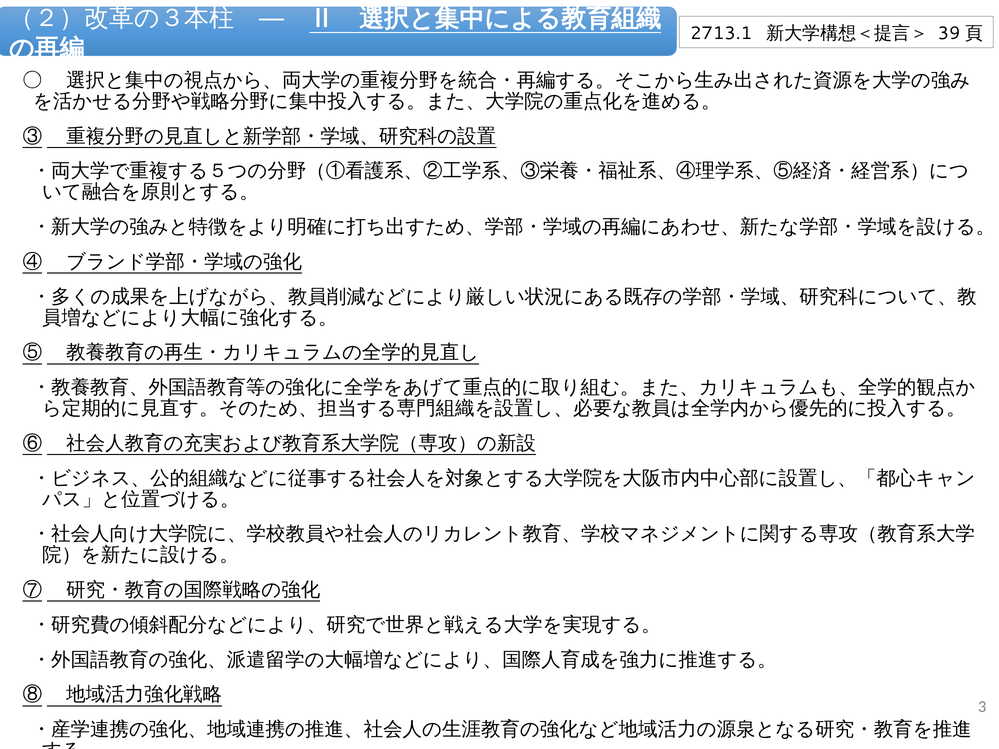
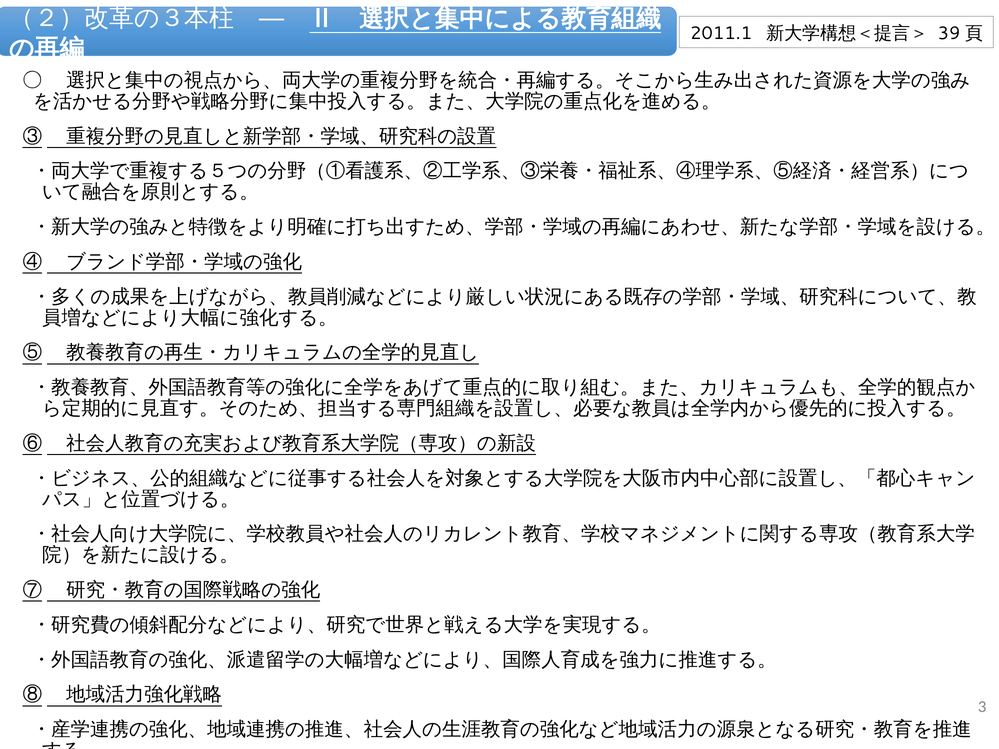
2713.1: 2713.1 -> 2011.1 (721, 33)
